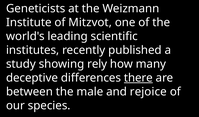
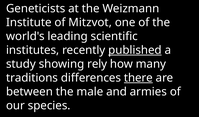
published underline: none -> present (135, 50)
deceptive: deceptive -> traditions (32, 78)
rejoice: rejoice -> armies (148, 91)
